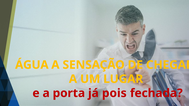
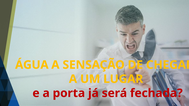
pois: pois -> será (114, 93)
